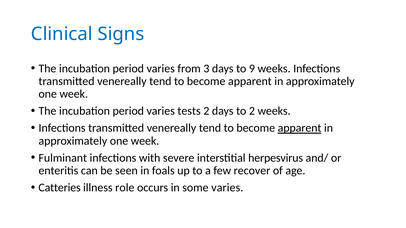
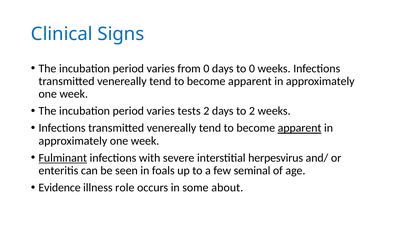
from 3: 3 -> 0 (206, 69)
to 9: 9 -> 0 (252, 69)
Fulminant underline: none -> present (63, 158)
recover: recover -> seminal (252, 171)
Catteries: Catteries -> Evidence (60, 188)
some varies: varies -> about (227, 188)
